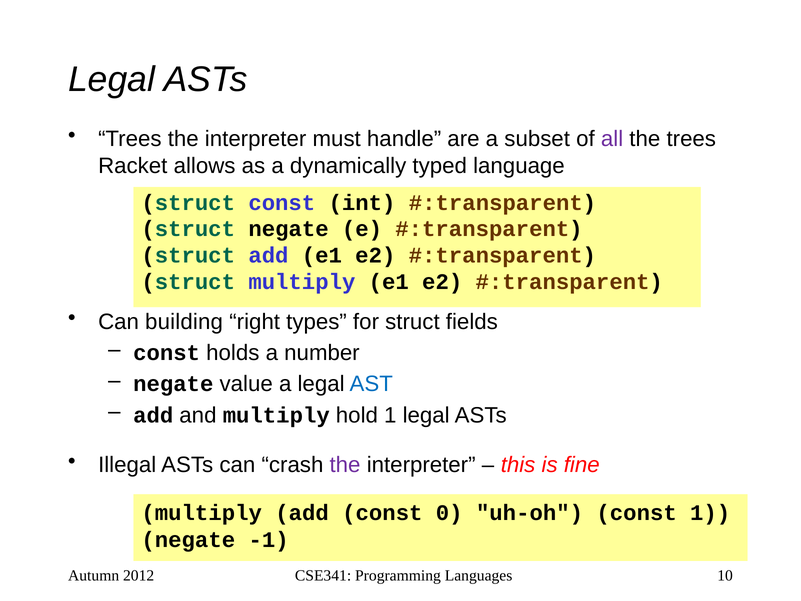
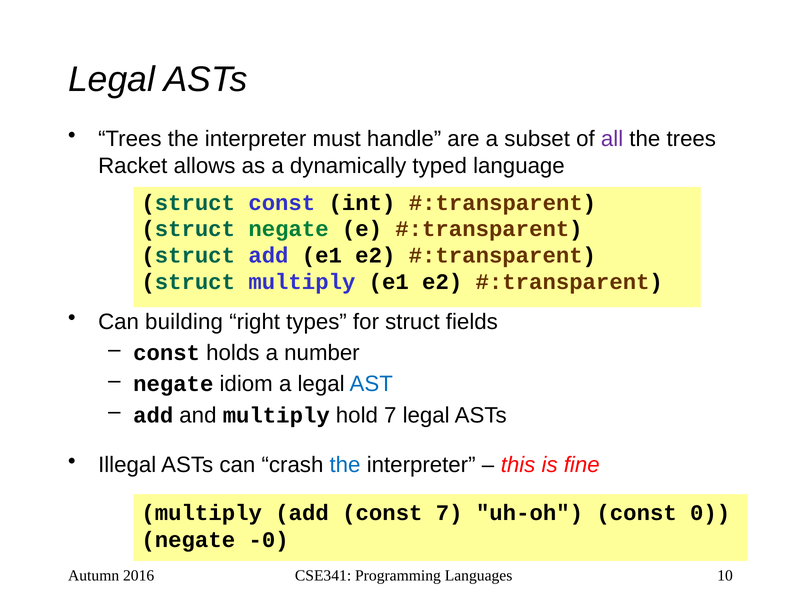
negate colour: black -> green (289, 229)
value: value -> idiom (246, 384)
hold 1: 1 -> 7 (390, 415)
the colour: purple -> blue (345, 465)
const 0: 0 -> 7 (449, 513)
const 1: 1 -> 0 (710, 513)
-1: -1 -> -0 (269, 540)
2012: 2012 -> 2016 (139, 575)
